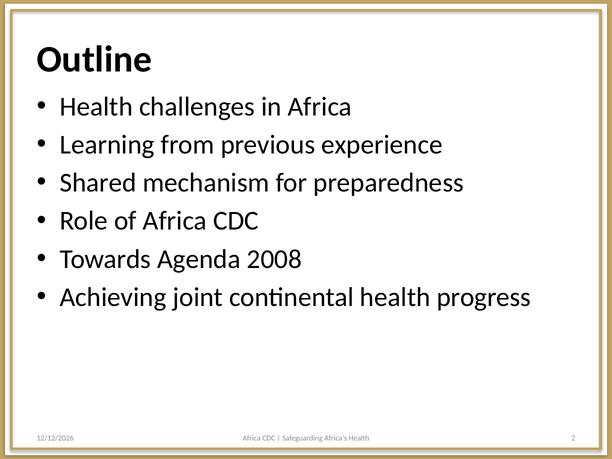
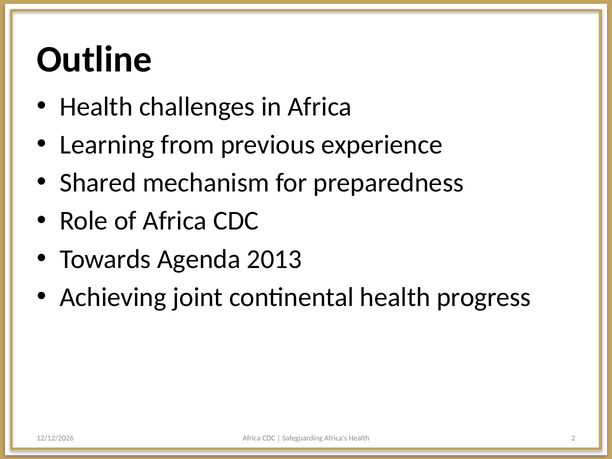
2008: 2008 -> 2013 (274, 259)
